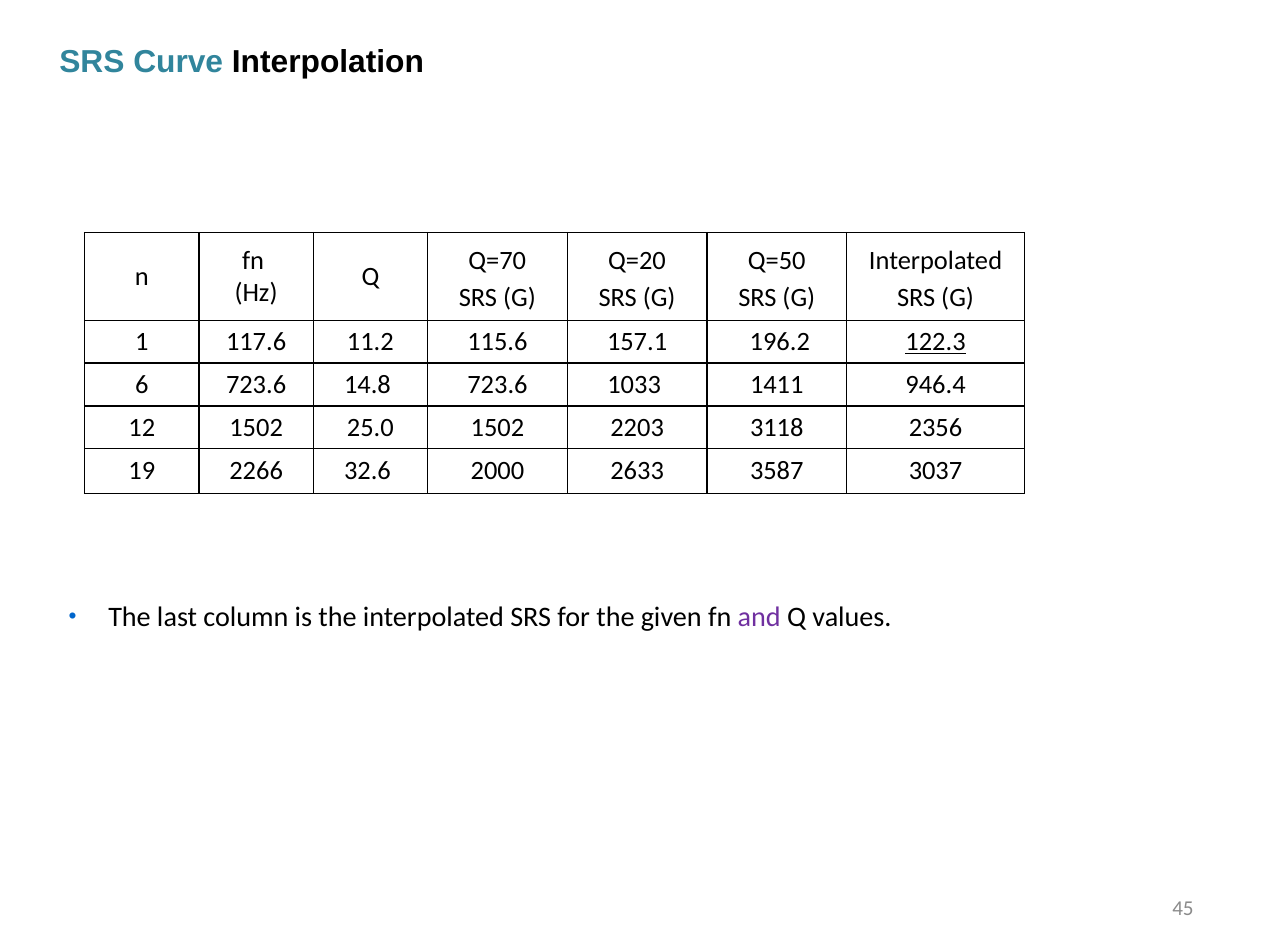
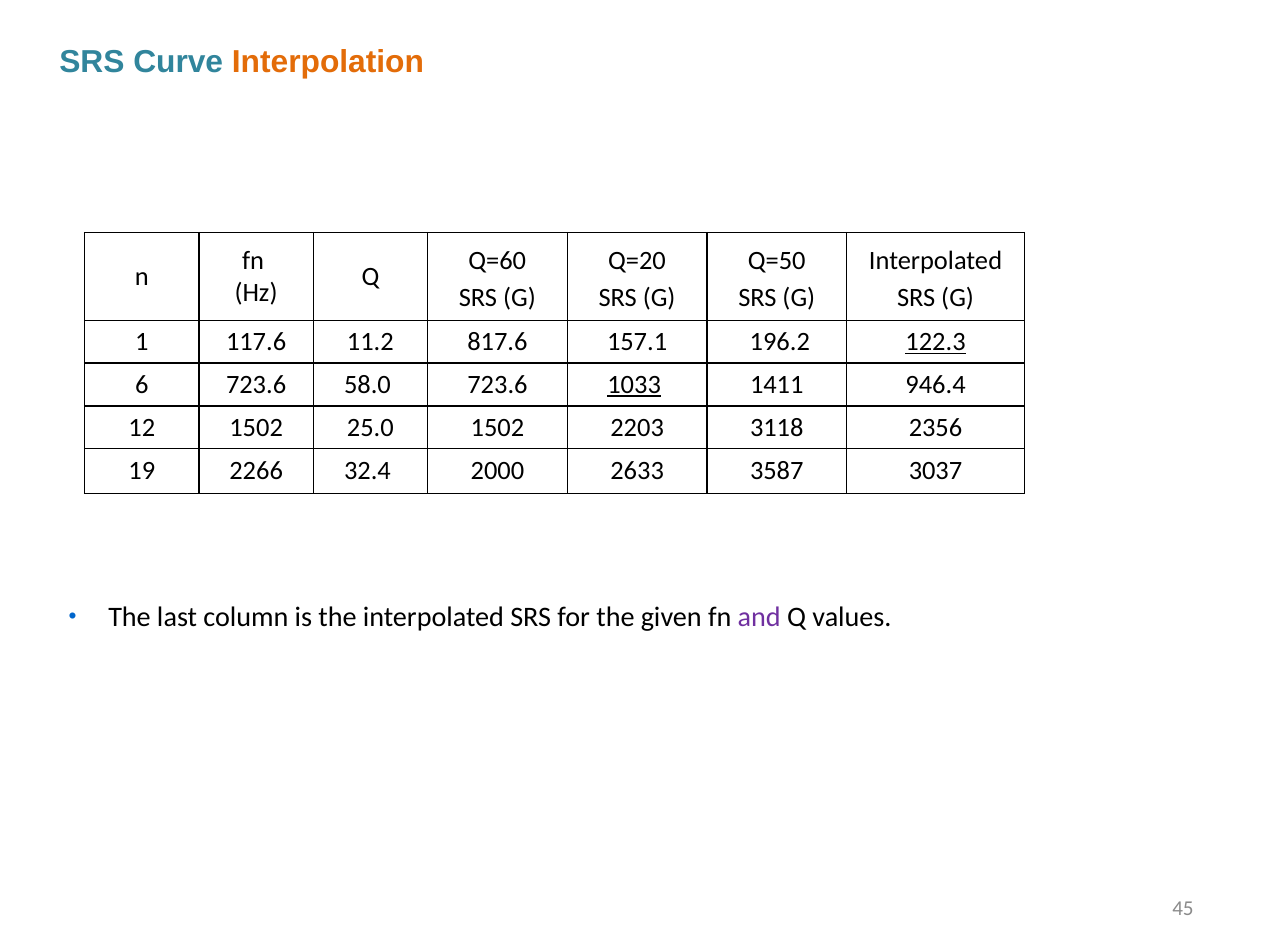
Interpolation colour: black -> orange (328, 62)
Q=70: Q=70 -> Q=60 (497, 261)
115.6: 115.6 -> 817.6 (497, 342)
14.8: 14.8 -> 58.0 (367, 385)
1033 underline: none -> present (634, 385)
32.6: 32.6 -> 32.4 (367, 471)
